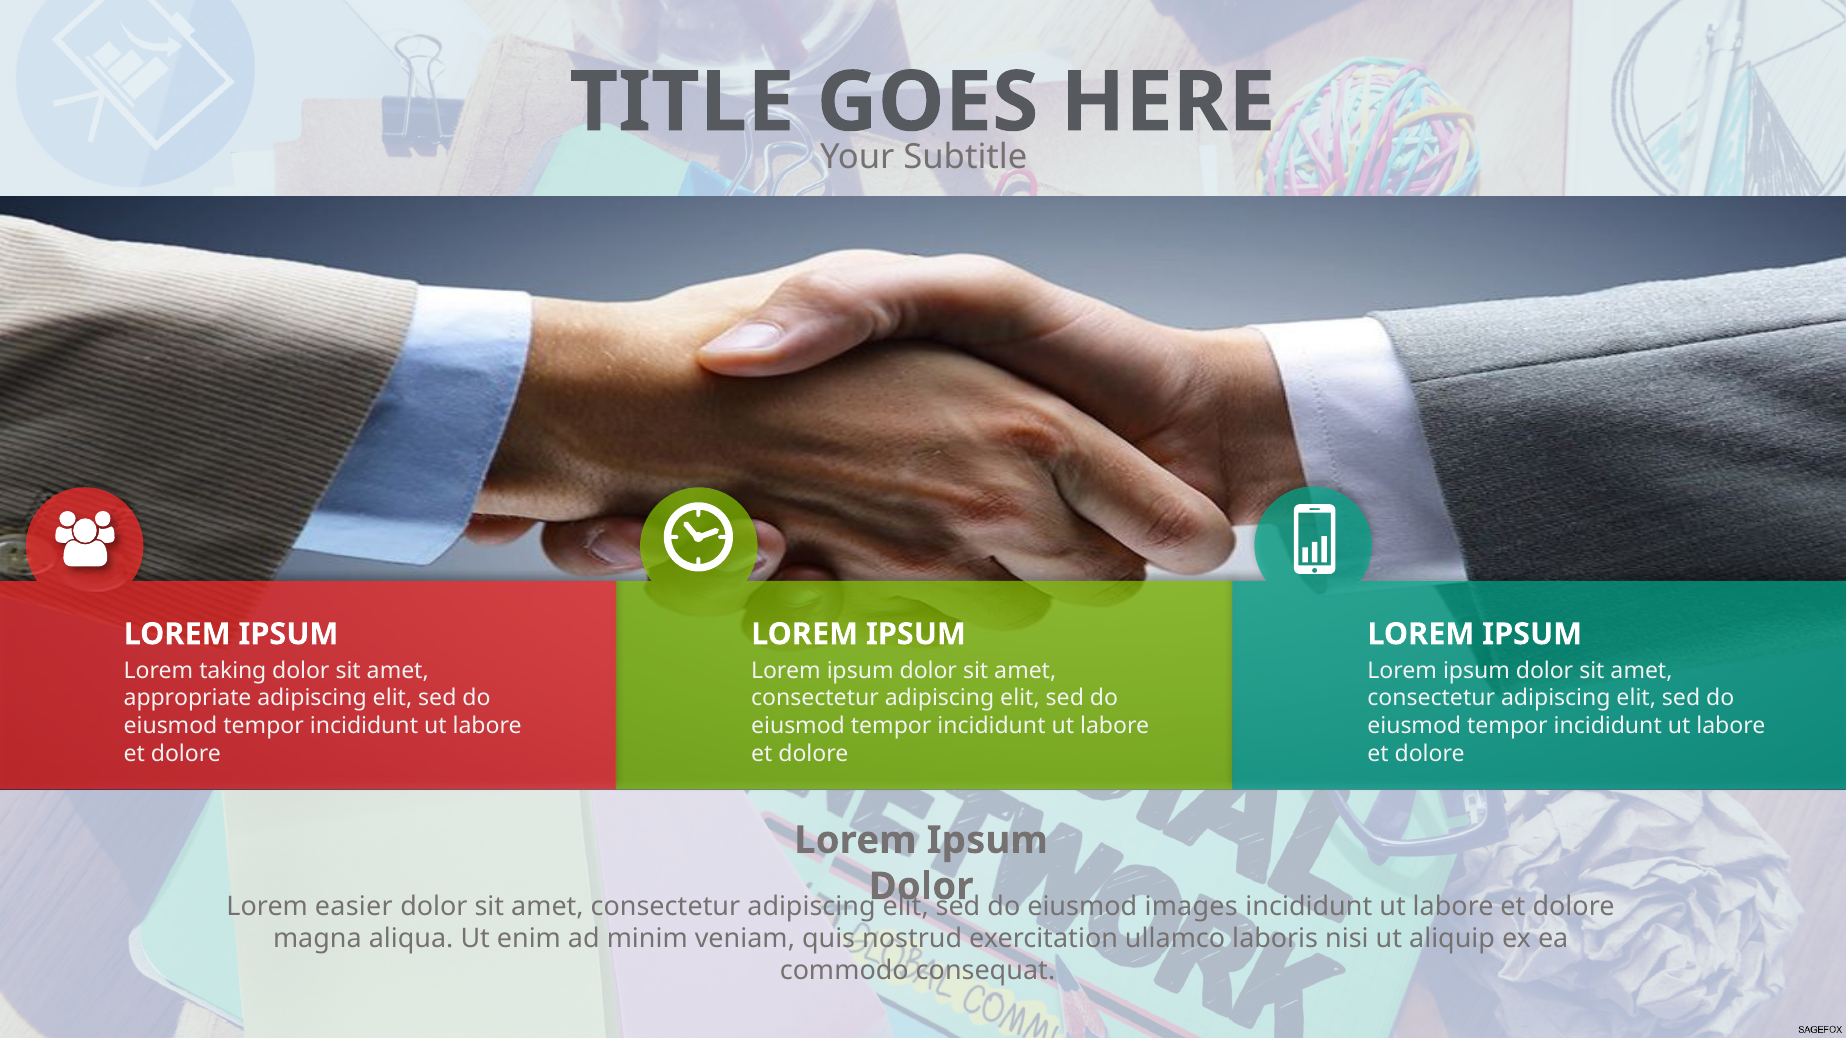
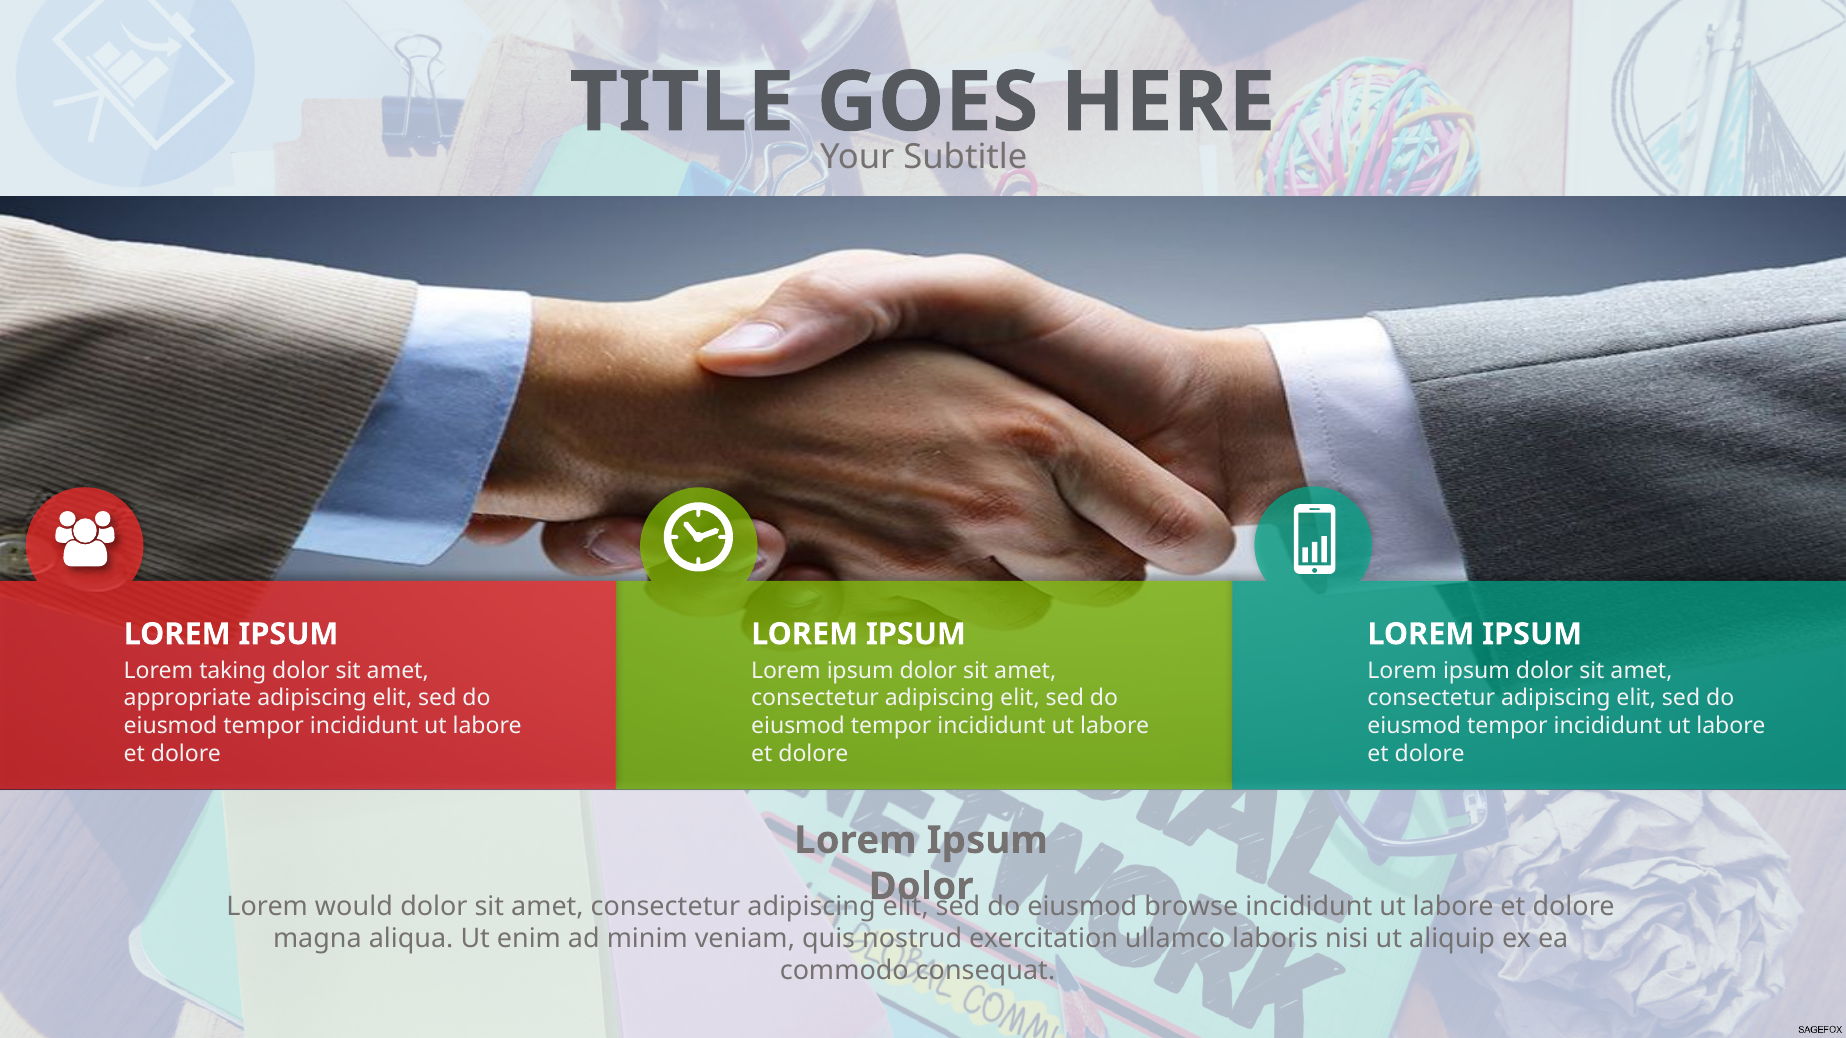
easier: easier -> would (354, 907)
images: images -> browse (1191, 907)
